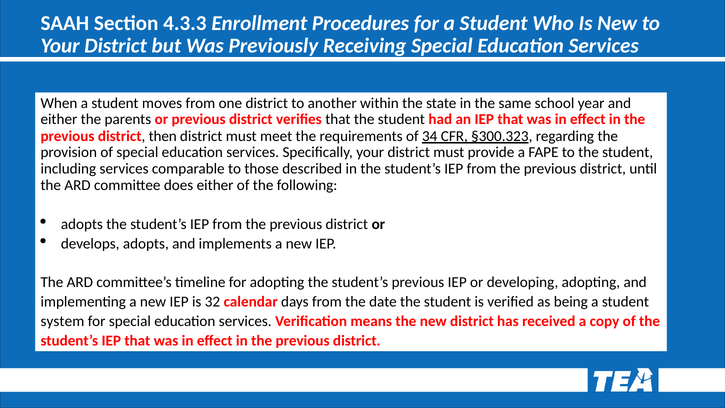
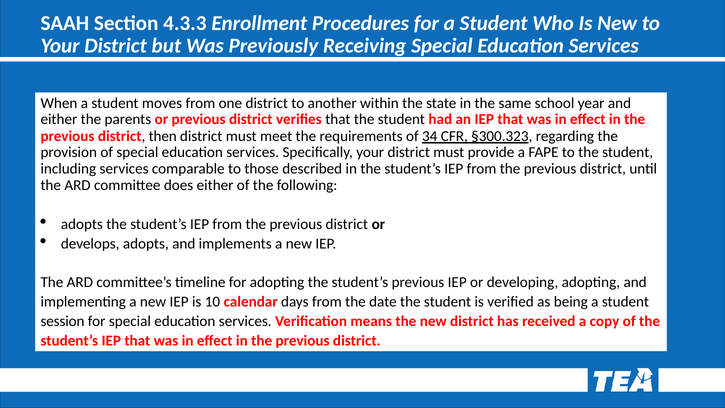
32: 32 -> 10 (212, 302)
system: system -> session (63, 321)
